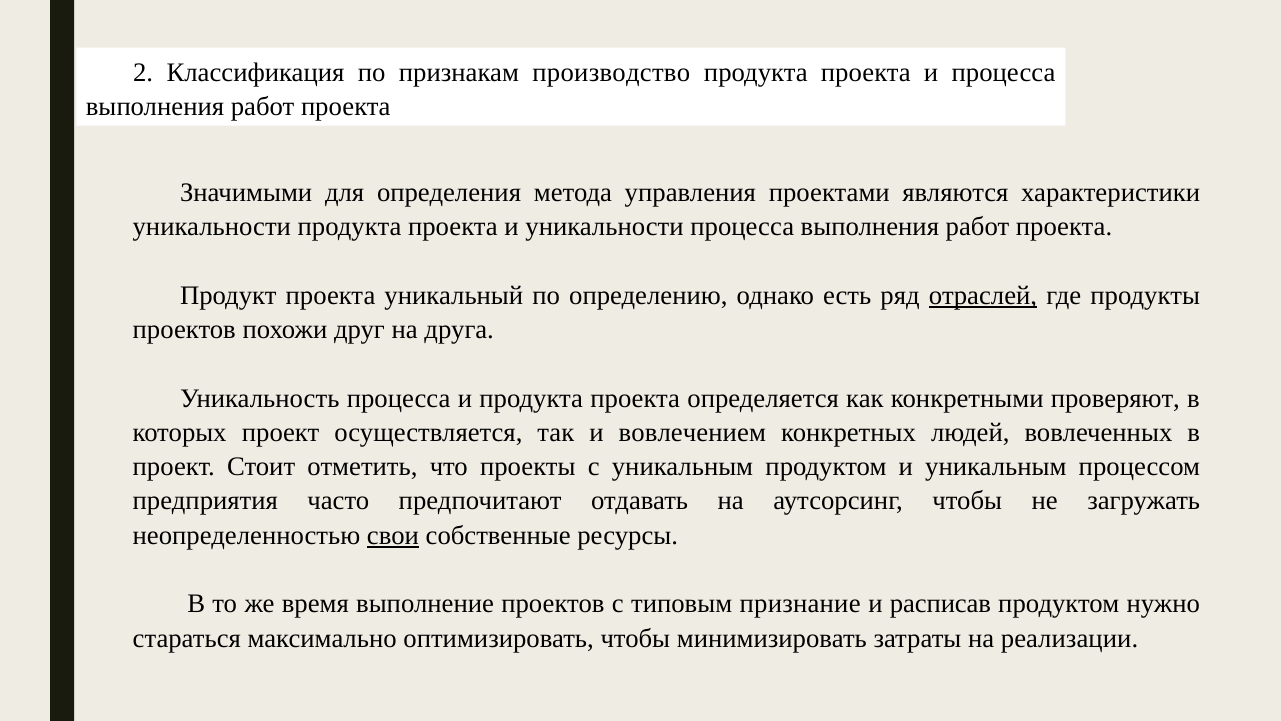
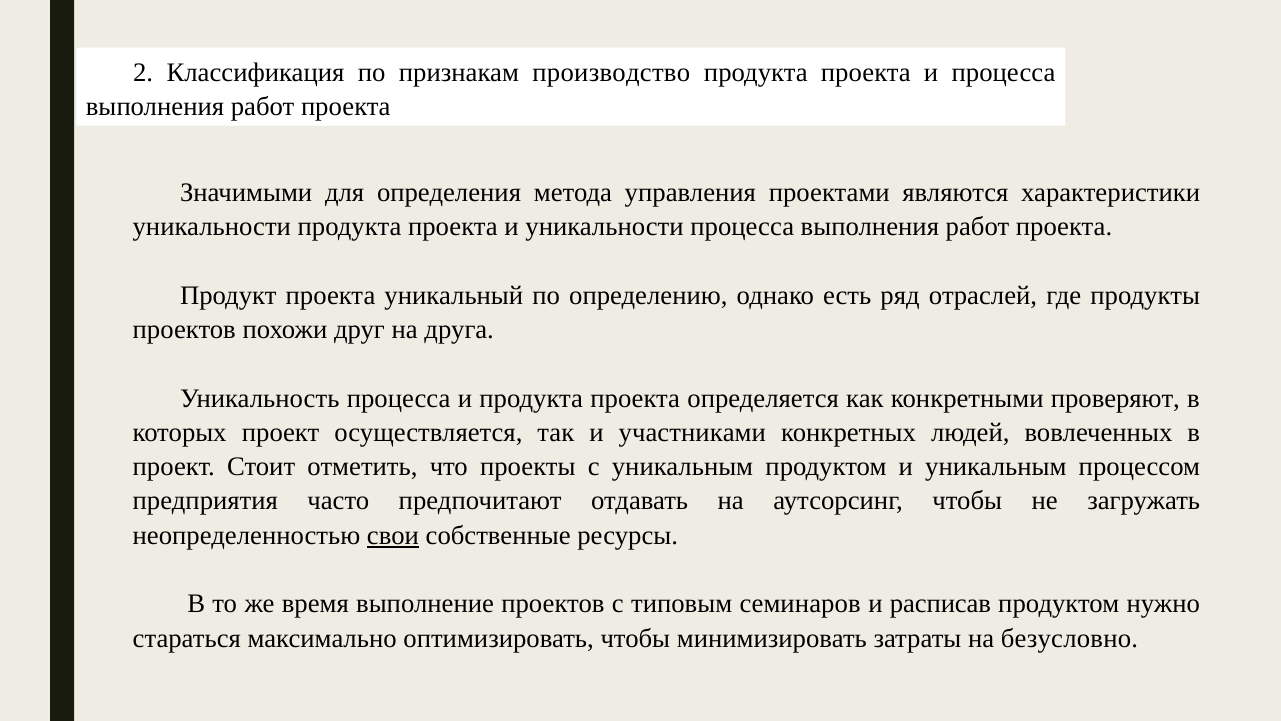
отраслей underline: present -> none (983, 295)
вовлечением: вовлечением -> участниками (692, 432)
признание: признание -> семинаров (800, 604)
реализации: реализации -> безусловно (1069, 638)
